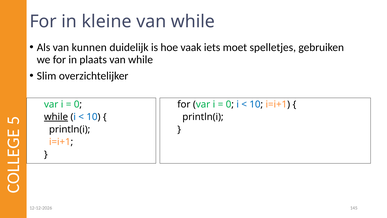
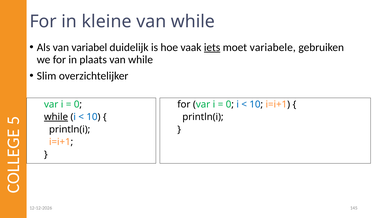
kunnen: kunnen -> variabel (89, 47)
iets underline: none -> present (212, 47)
spelletjes: spelletjes -> variabele (273, 47)
